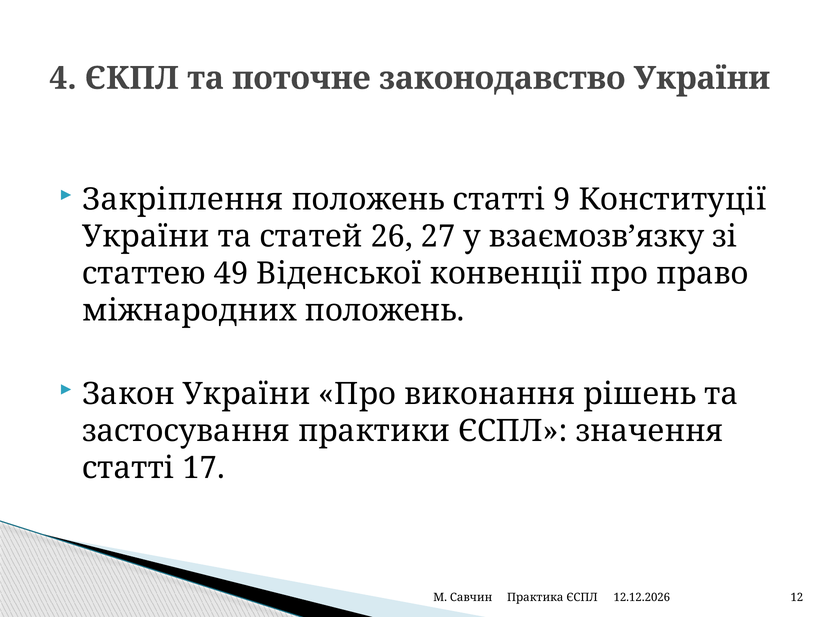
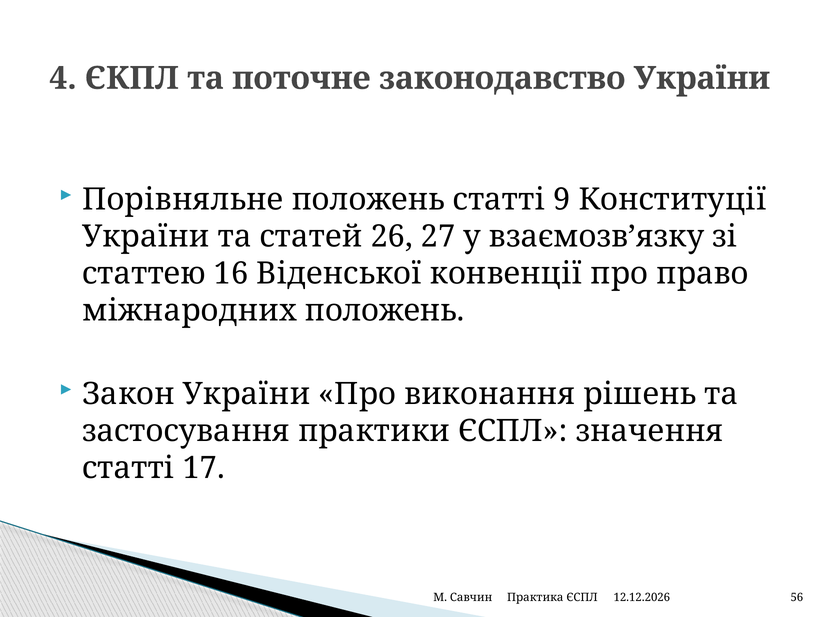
Закріплення: Закріплення -> Порівняльне (183, 200)
49: 49 -> 16 (231, 274)
12: 12 -> 56 (797, 598)
